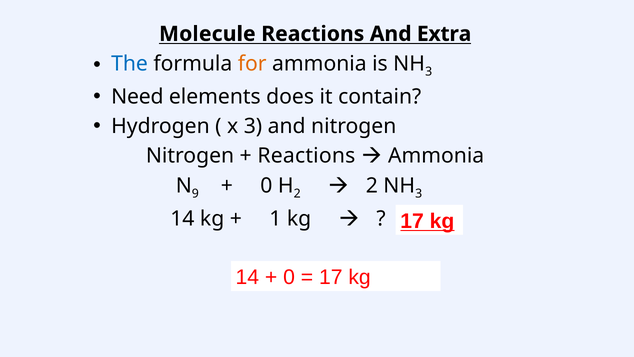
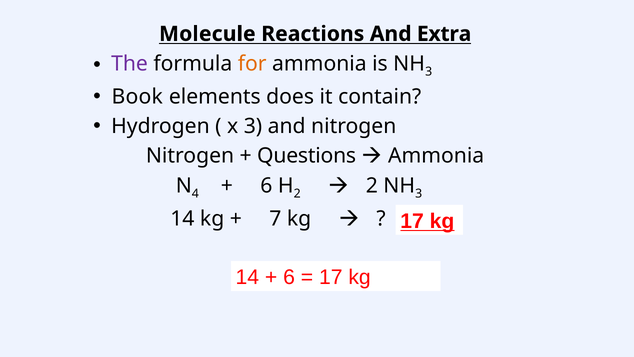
The colour: blue -> purple (130, 63)
Need: Need -> Book (137, 97)
Reactions: Reactions -> Questions (307, 156)
9: 9 -> 4 (195, 194)
0: 0 -> 6 (266, 185)
1: 1 -> 7 (275, 218)
0: 0 -> 6 (289, 277)
